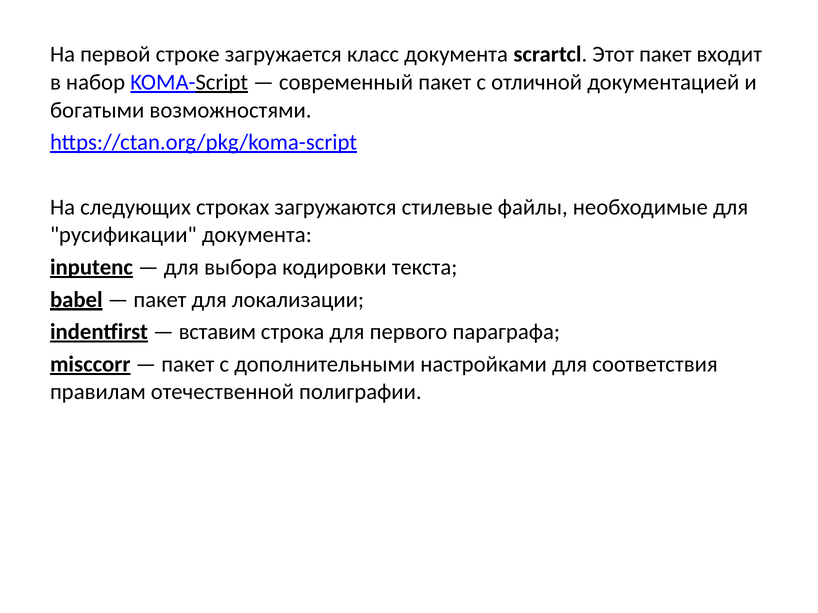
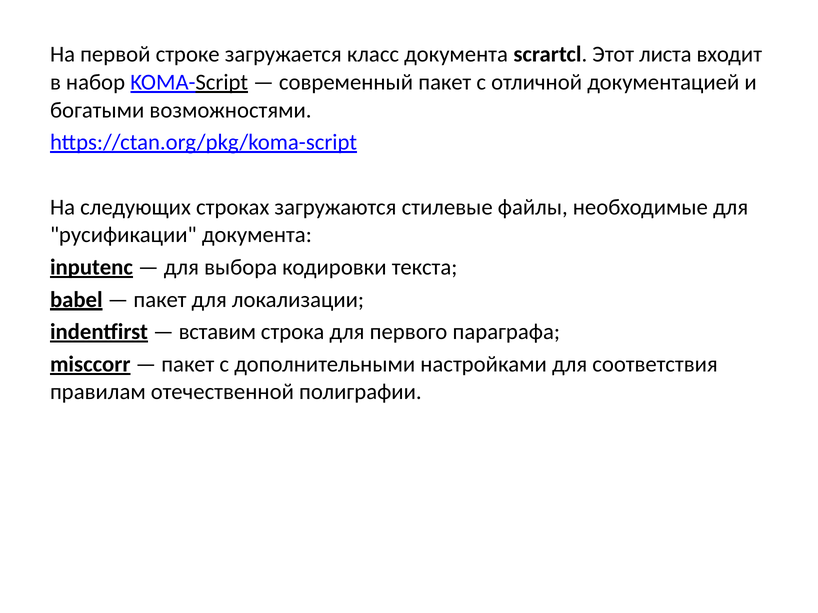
Этот пакет: пакет -> листа (665, 54)
